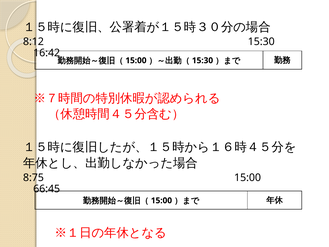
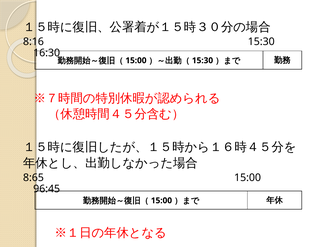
8:12: 8:12 -> 8:16 (33, 42)
16:42: 16:42 -> 16:30 (47, 53)
8:75: 8:75 -> 8:65 (33, 177)
66:45: 66:45 -> 96:45 (47, 189)
